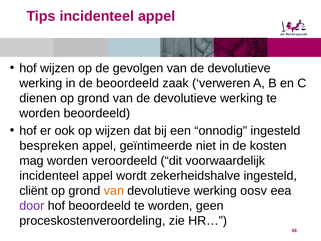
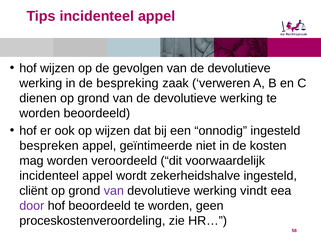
de beoordeeld: beoordeeld -> bespreking (127, 83)
van colour: orange -> purple (114, 190)
oosv: oosv -> vindt (254, 190)
